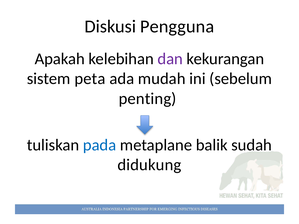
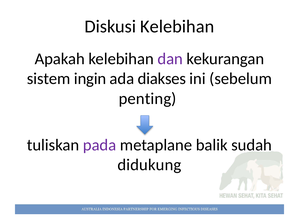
Diskusi Pengguna: Pengguna -> Kelebihan (177, 27)
peta: peta -> ingin (90, 79)
mudah: mudah -> diakses (162, 79)
pada colour: blue -> purple (100, 145)
